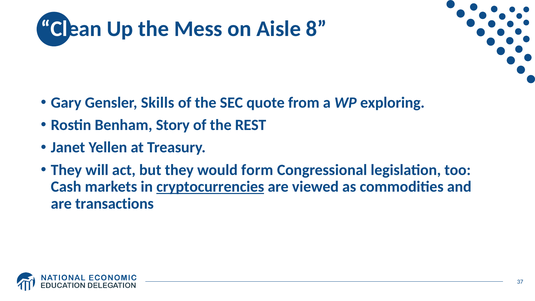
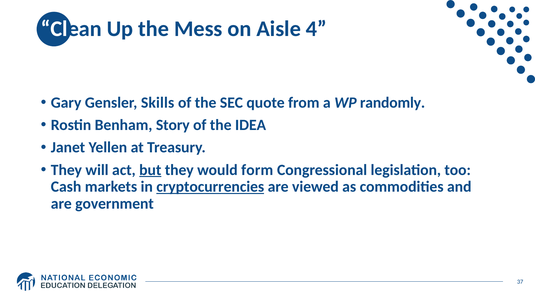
8: 8 -> 4 (316, 29)
exploring: exploring -> randomly (393, 103)
REST: REST -> IDEA (251, 125)
but underline: none -> present (150, 170)
transactions: transactions -> government (114, 204)
